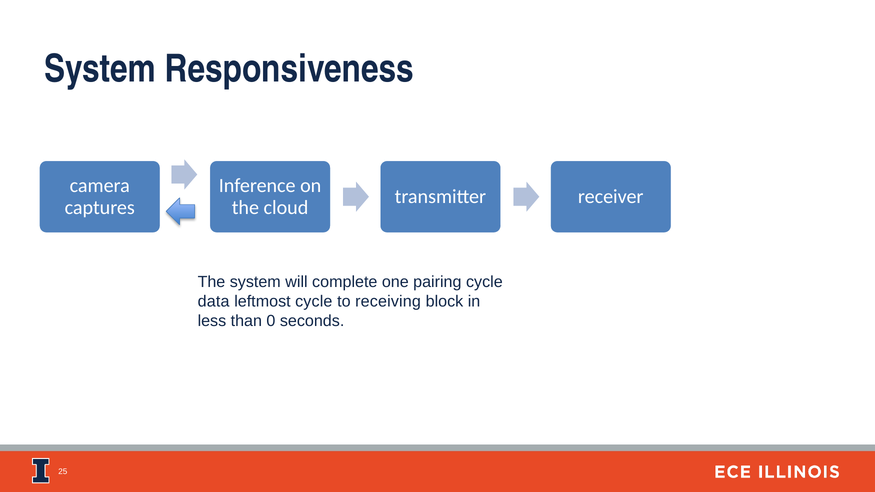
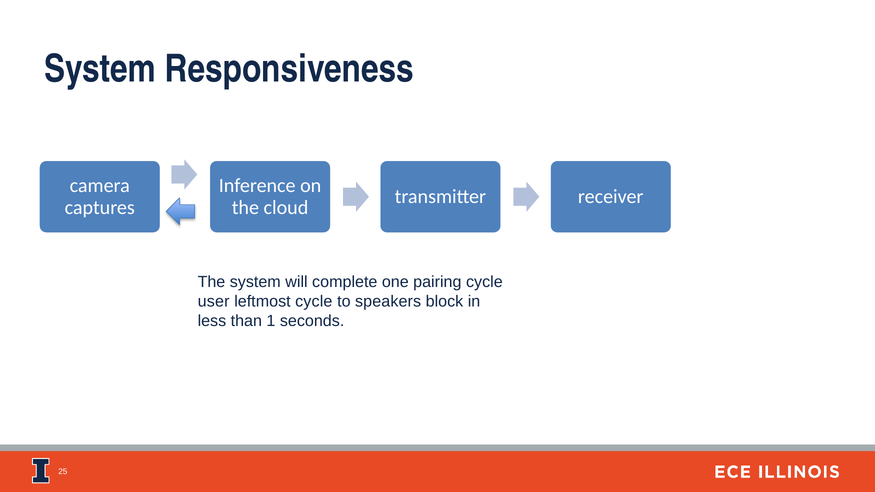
data: data -> user (214, 302)
receiving: receiving -> speakers (388, 302)
0: 0 -> 1 (271, 321)
